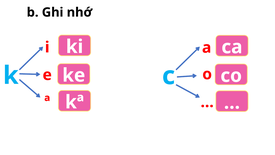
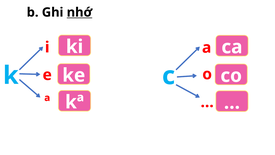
nhớ underline: none -> present (80, 12)
